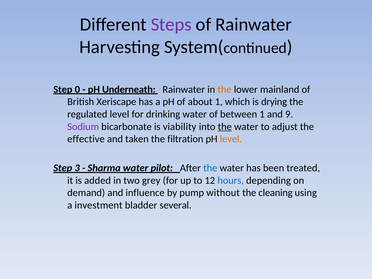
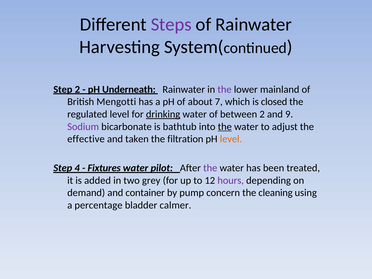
Step 0: 0 -> 2 (77, 89)
the colour: orange -> purple (225, 89)
Xeriscape: Xeriscape -> Mengotti (116, 102)
about 1: 1 -> 7 (219, 102)
drying: drying -> closed (274, 102)
drinking underline: none -> present (163, 114)
between 1: 1 -> 2 (262, 114)
viability: viability -> bathtub (180, 127)
3: 3 -> 4 (77, 168)
Sharma: Sharma -> Fixtures (104, 168)
the colour: blue -> purple (210, 168)
hours colour: blue -> purple (231, 180)
influence: influence -> container (145, 193)
without: without -> concern (223, 193)
investment: investment -> percentage (99, 205)
several: several -> calmer (175, 205)
